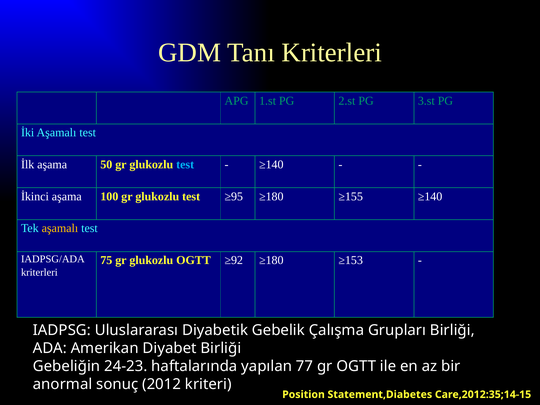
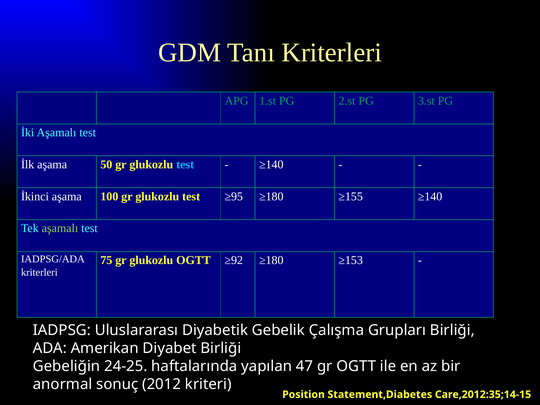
aşamalı colour: yellow -> light green (60, 228)
24-23: 24-23 -> 24-25 (126, 366)
77: 77 -> 47 (305, 366)
